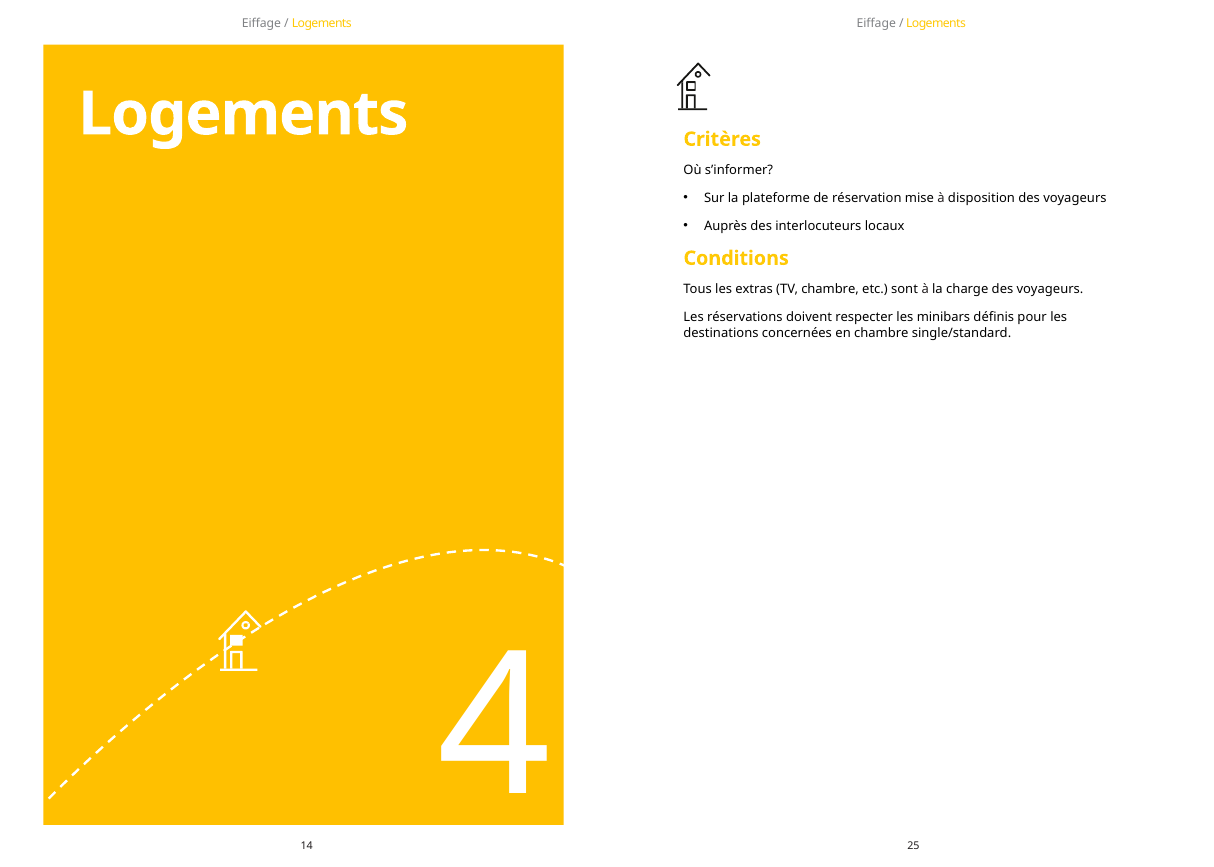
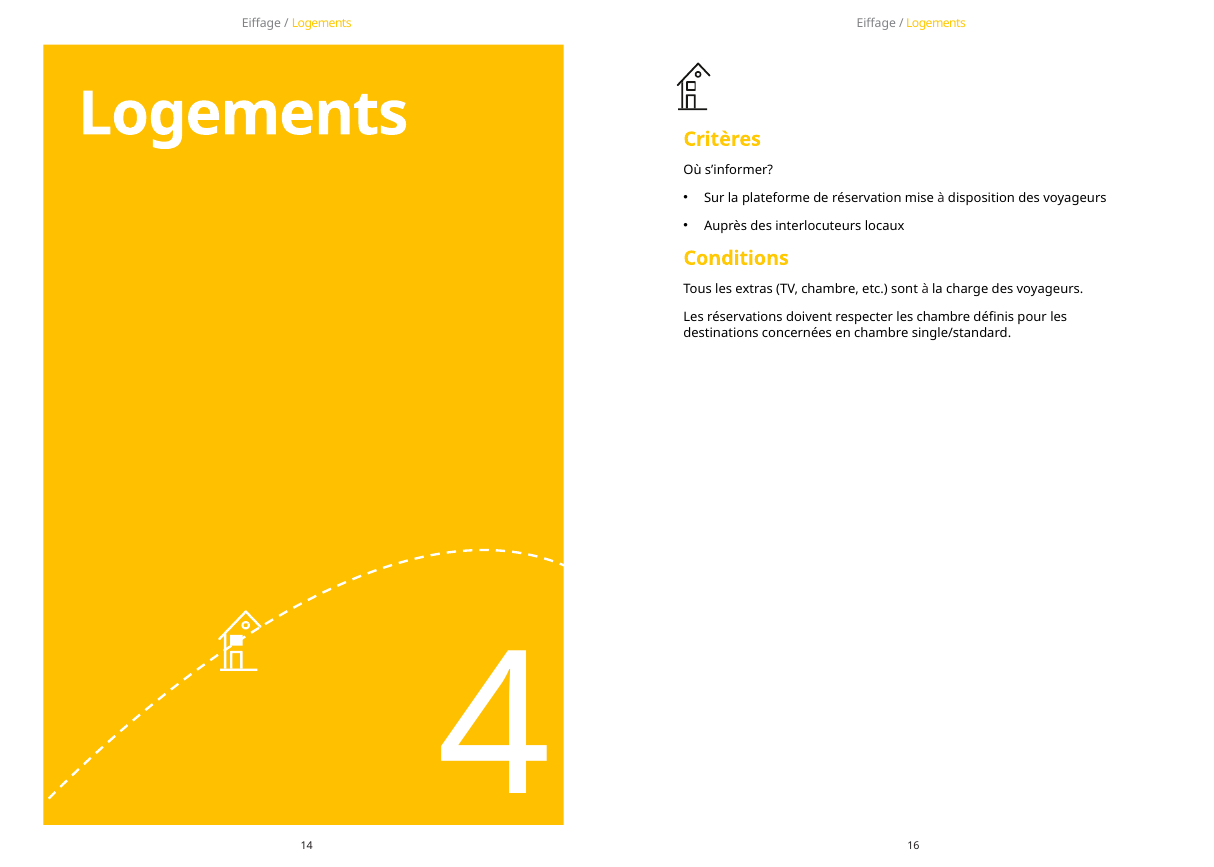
les minibars: minibars -> chambre (943, 317)
25: 25 -> 16 (913, 846)
